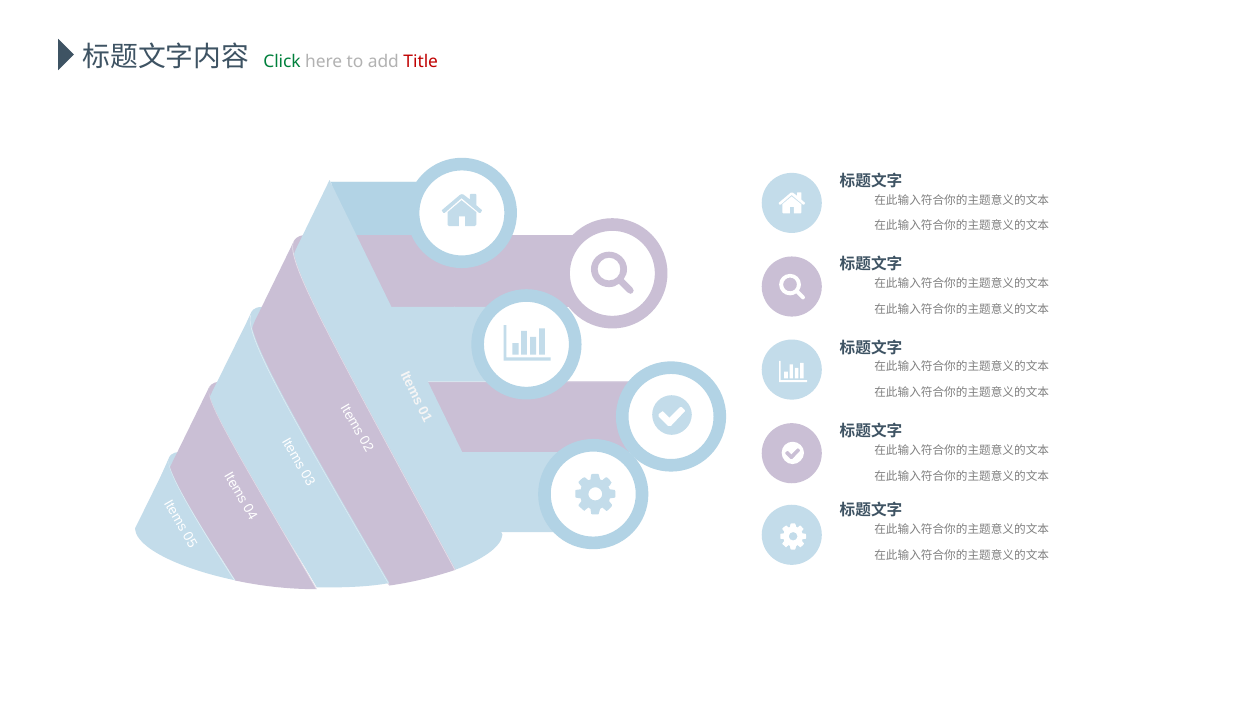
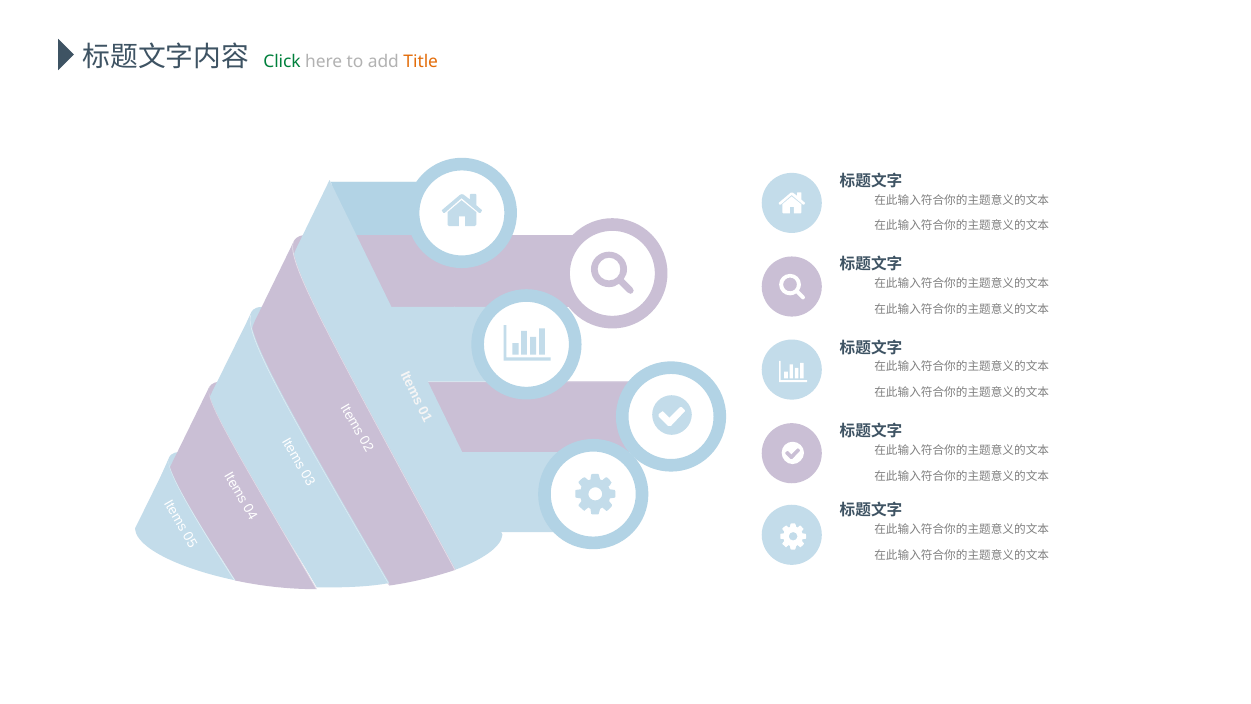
Title colour: red -> orange (421, 62)
